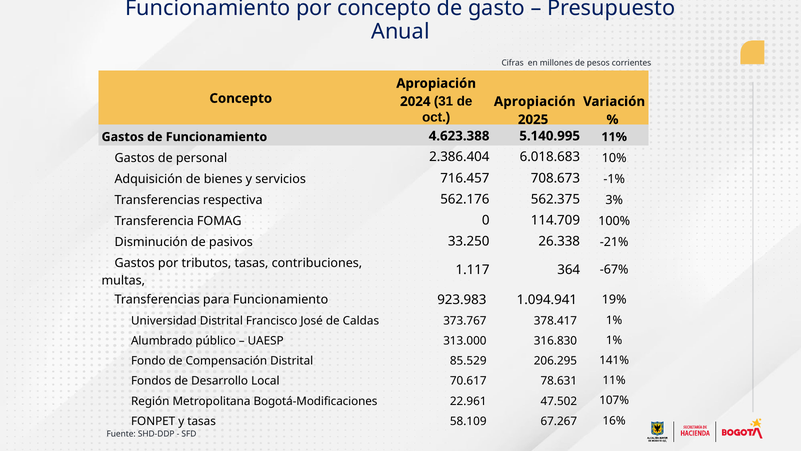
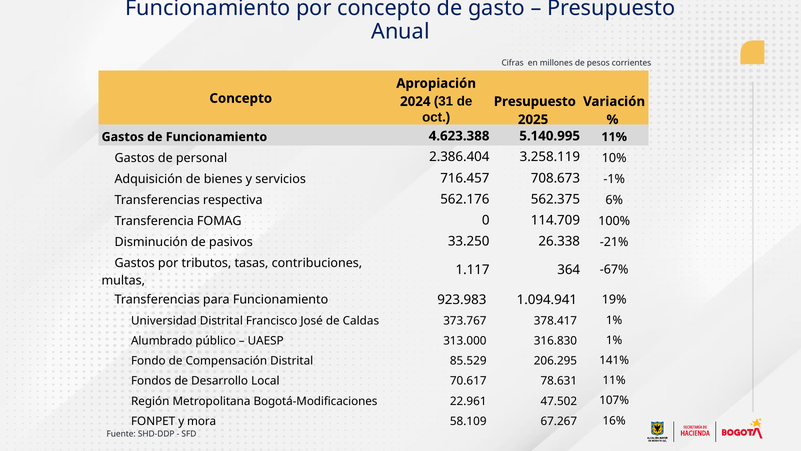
Apropiación: Apropiación -> Presupuesto (535, 101)
6.018.683: 6.018.683 -> 3.258.119 (550, 157)
3%: 3% -> 6% (614, 200)
y tasas: tasas -> mora (202, 421)
